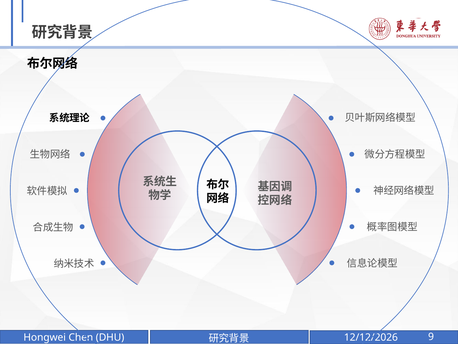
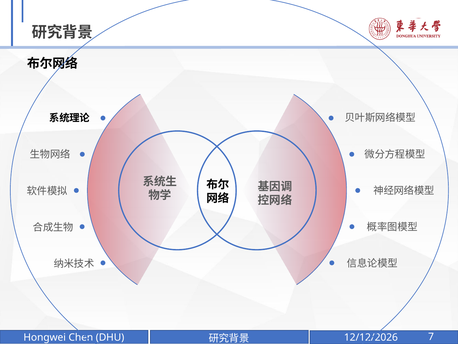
9: 9 -> 7 (431, 336)
